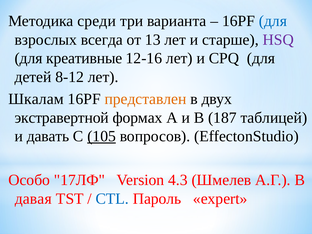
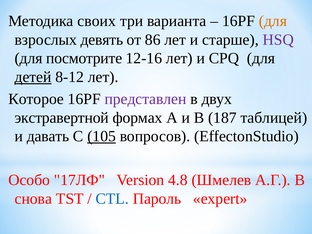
среди: среди -> своих (97, 21)
для colour: blue -> orange (273, 21)
всегда: всегда -> девять (102, 40)
13: 13 -> 86 (153, 40)
креативные: креативные -> посмотрите (84, 58)
детей underline: none -> present (33, 77)
Шкалам: Шкалам -> Которое (36, 99)
представлен colour: orange -> purple (146, 99)
4.3: 4.3 -> 4.8 (178, 180)
давая: давая -> снова (33, 199)
